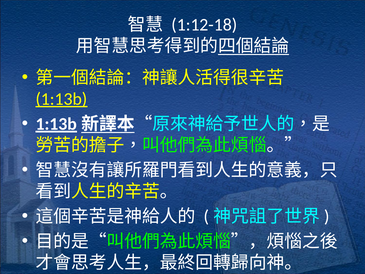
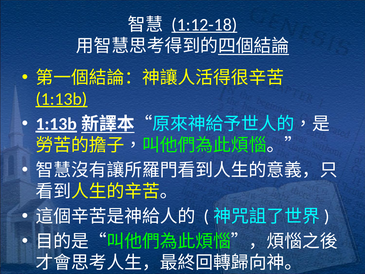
1:12-18 underline: none -> present (204, 25)
